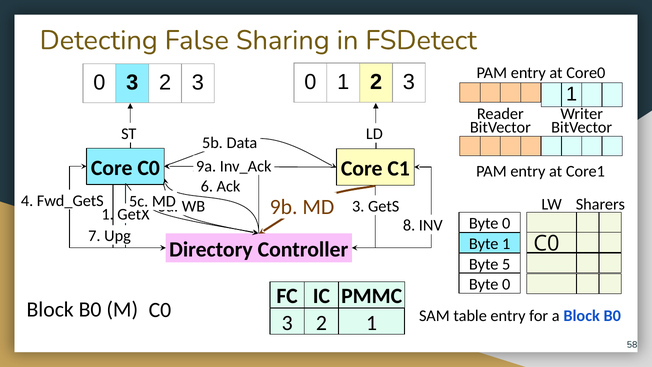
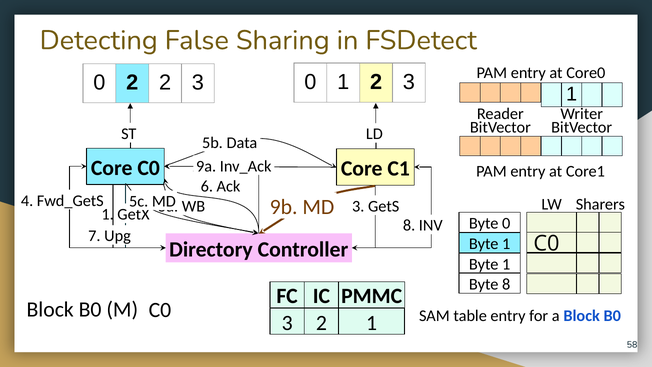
0 3: 3 -> 2 (132, 83)
5: 5 -> 1 (506, 264)
0: 0 -> 8 (506, 284)
